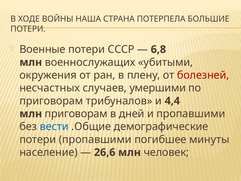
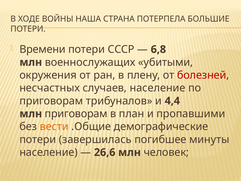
Военные: Военные -> Времени (42, 49)
случаев умершими: умершими -> население (158, 88)
дней: дней -> план (132, 114)
вести colour: blue -> orange (54, 126)
потери пропавшими: пропавшими -> завершилась (95, 139)
